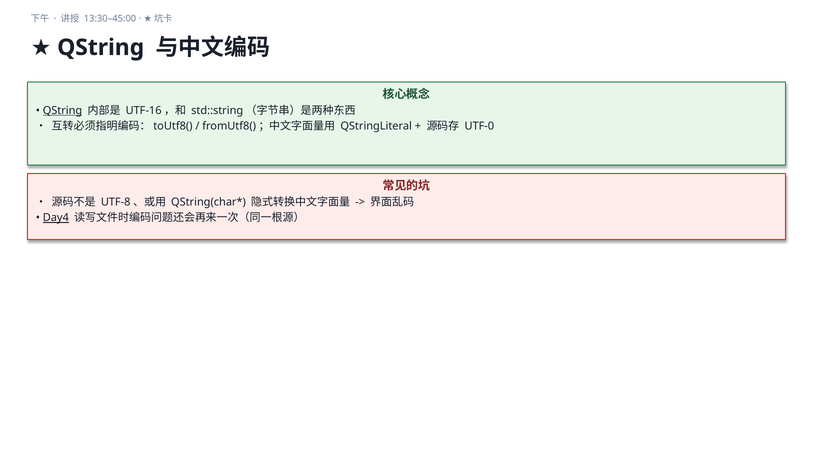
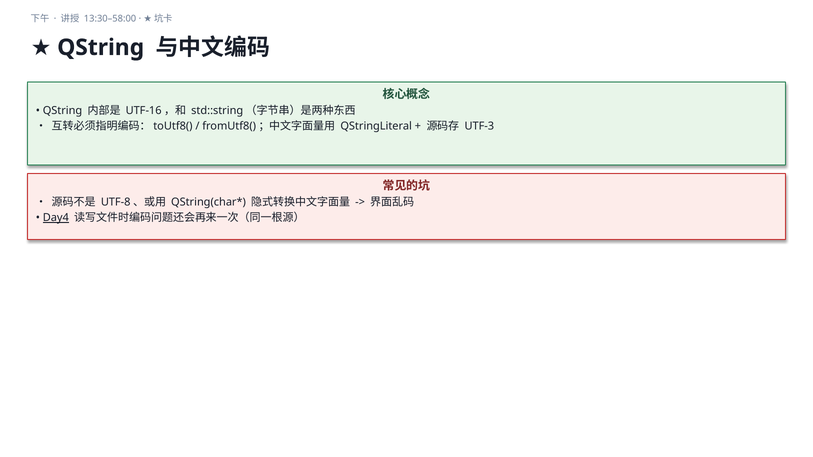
13:30–45:00: 13:30–45:00 -> 13:30–58:00 (110, 19)
QString underline: present -> none (62, 111)
UTF-0: UTF-0 -> UTF-3 (479, 126)
